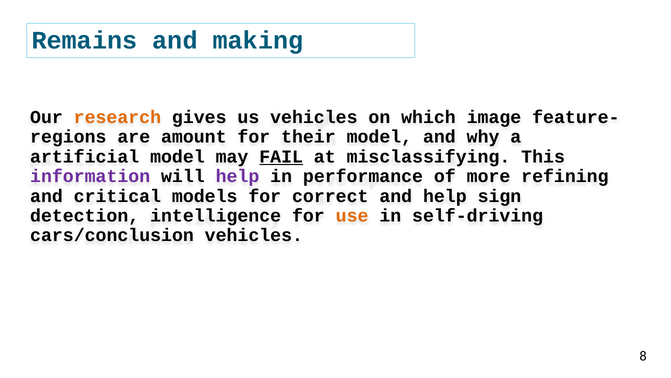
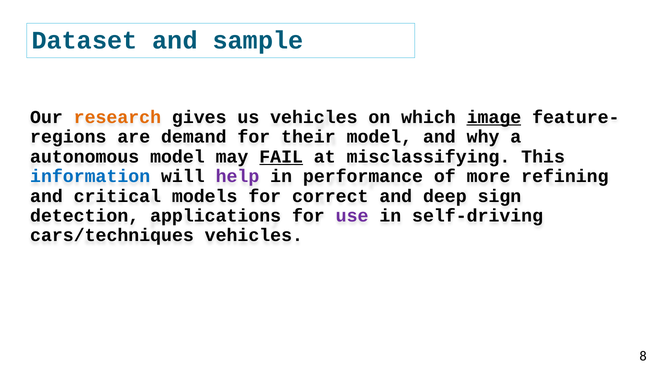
Remains: Remains -> Dataset (84, 40)
making: making -> sample (258, 40)
image underline: none -> present (494, 117)
amount: amount -> demand (194, 137)
artificial: artificial -> autonomous (85, 156)
information colour: purple -> blue (90, 176)
and help: help -> deep (445, 196)
intelligence: intelligence -> applications (216, 215)
use colour: orange -> purple (352, 215)
cars/conclusion: cars/conclusion -> cars/techniques (112, 235)
